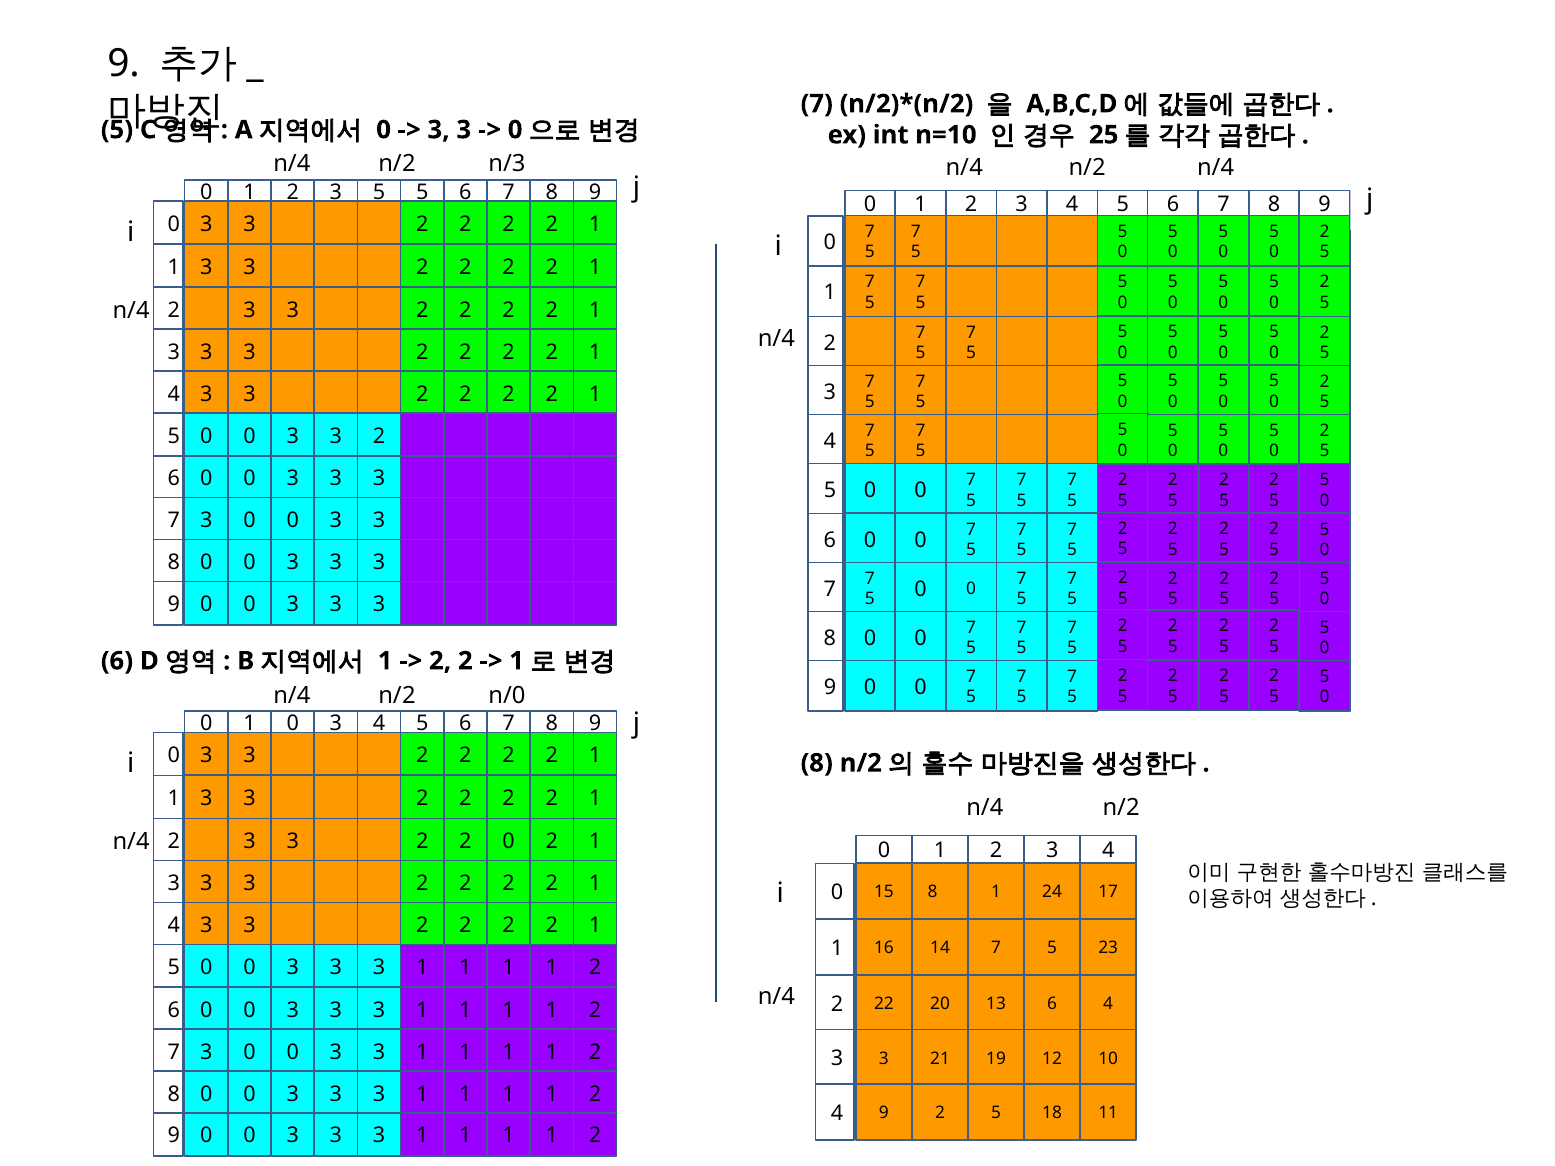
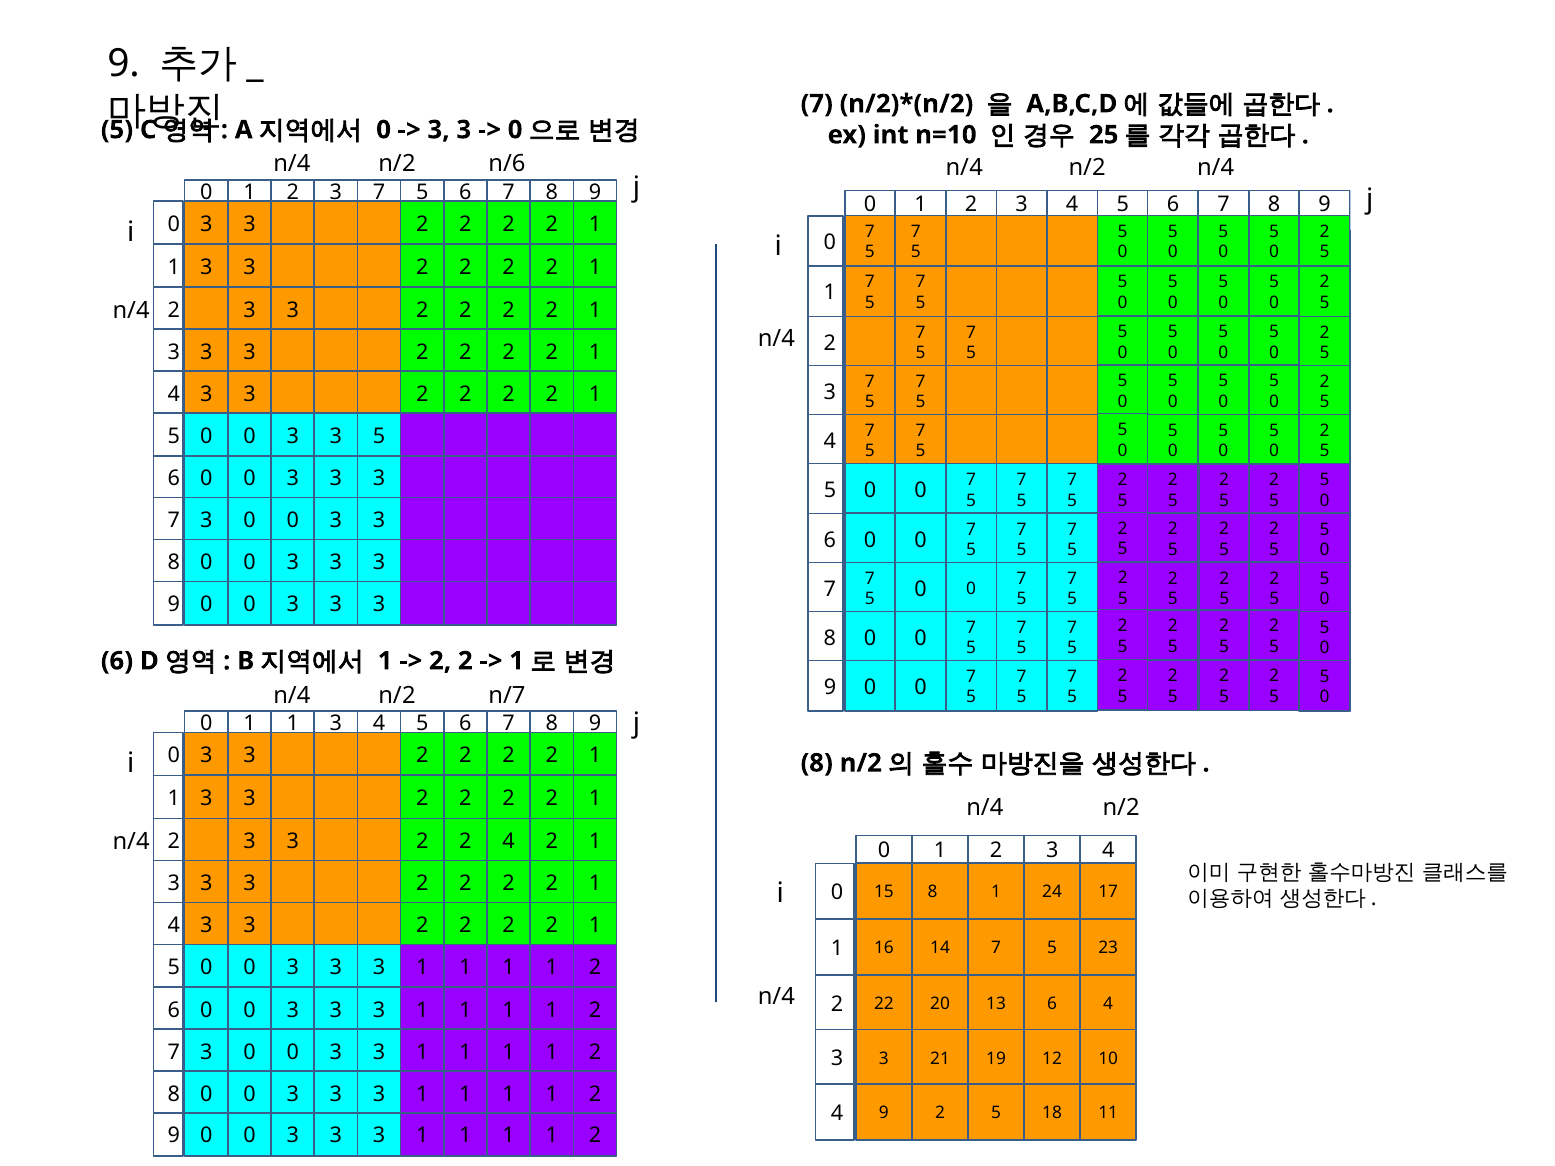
n/3: n/3 -> n/6 (507, 163)
5: 5 -> 7 (379, 192)
2: 2 -> 5 (379, 436)
n/0: n/0 -> n/7 (507, 696)
0: 0 -> 1 (293, 723)
2 0: 0 -> 4 (509, 842)
